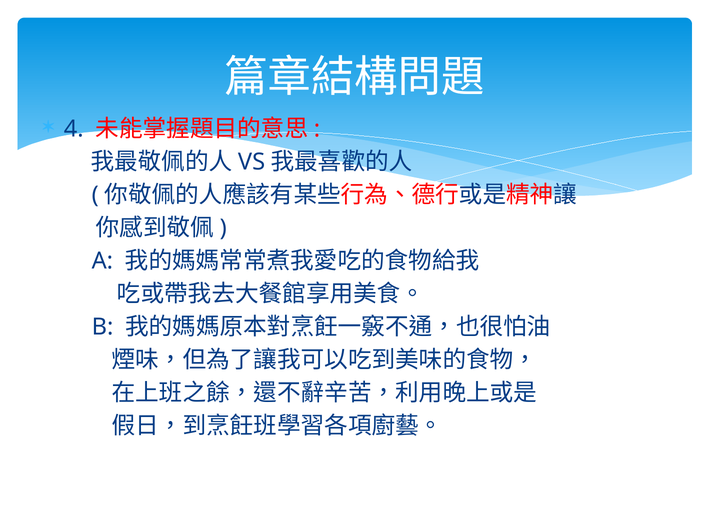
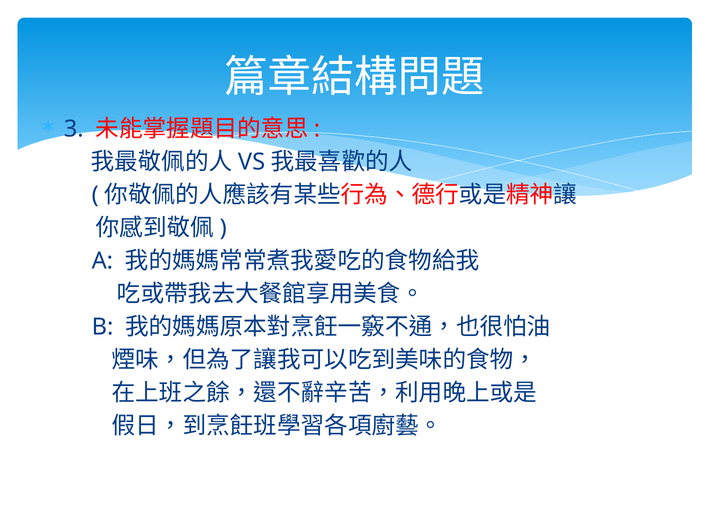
4: 4 -> 3 (74, 129)
